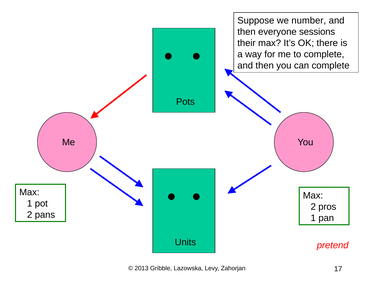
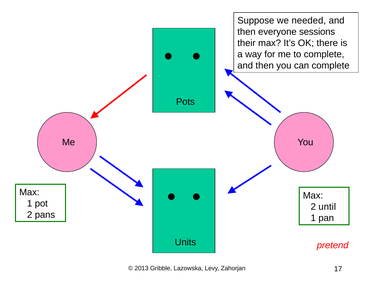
number: number -> needed (309, 21)
pros: pros -> until (327, 206)
